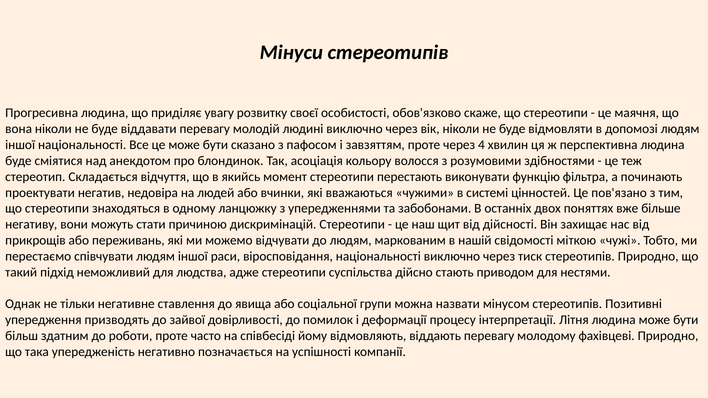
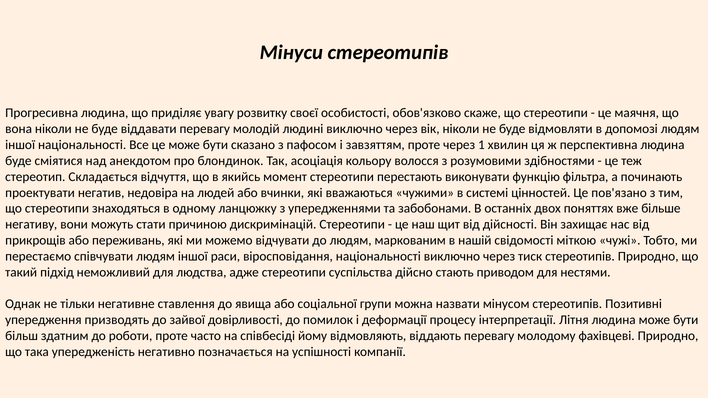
4: 4 -> 1 (481, 145)
